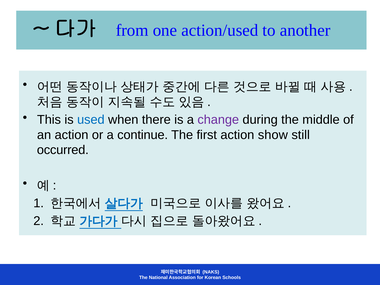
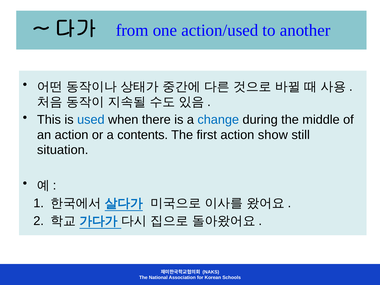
change colour: purple -> blue (218, 120)
continue: continue -> contents (143, 135)
occurred: occurred -> situation (63, 150)
